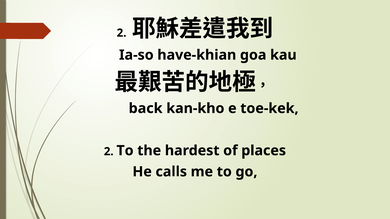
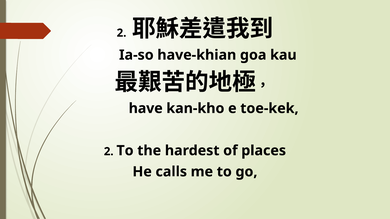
back: back -> have (146, 109)
